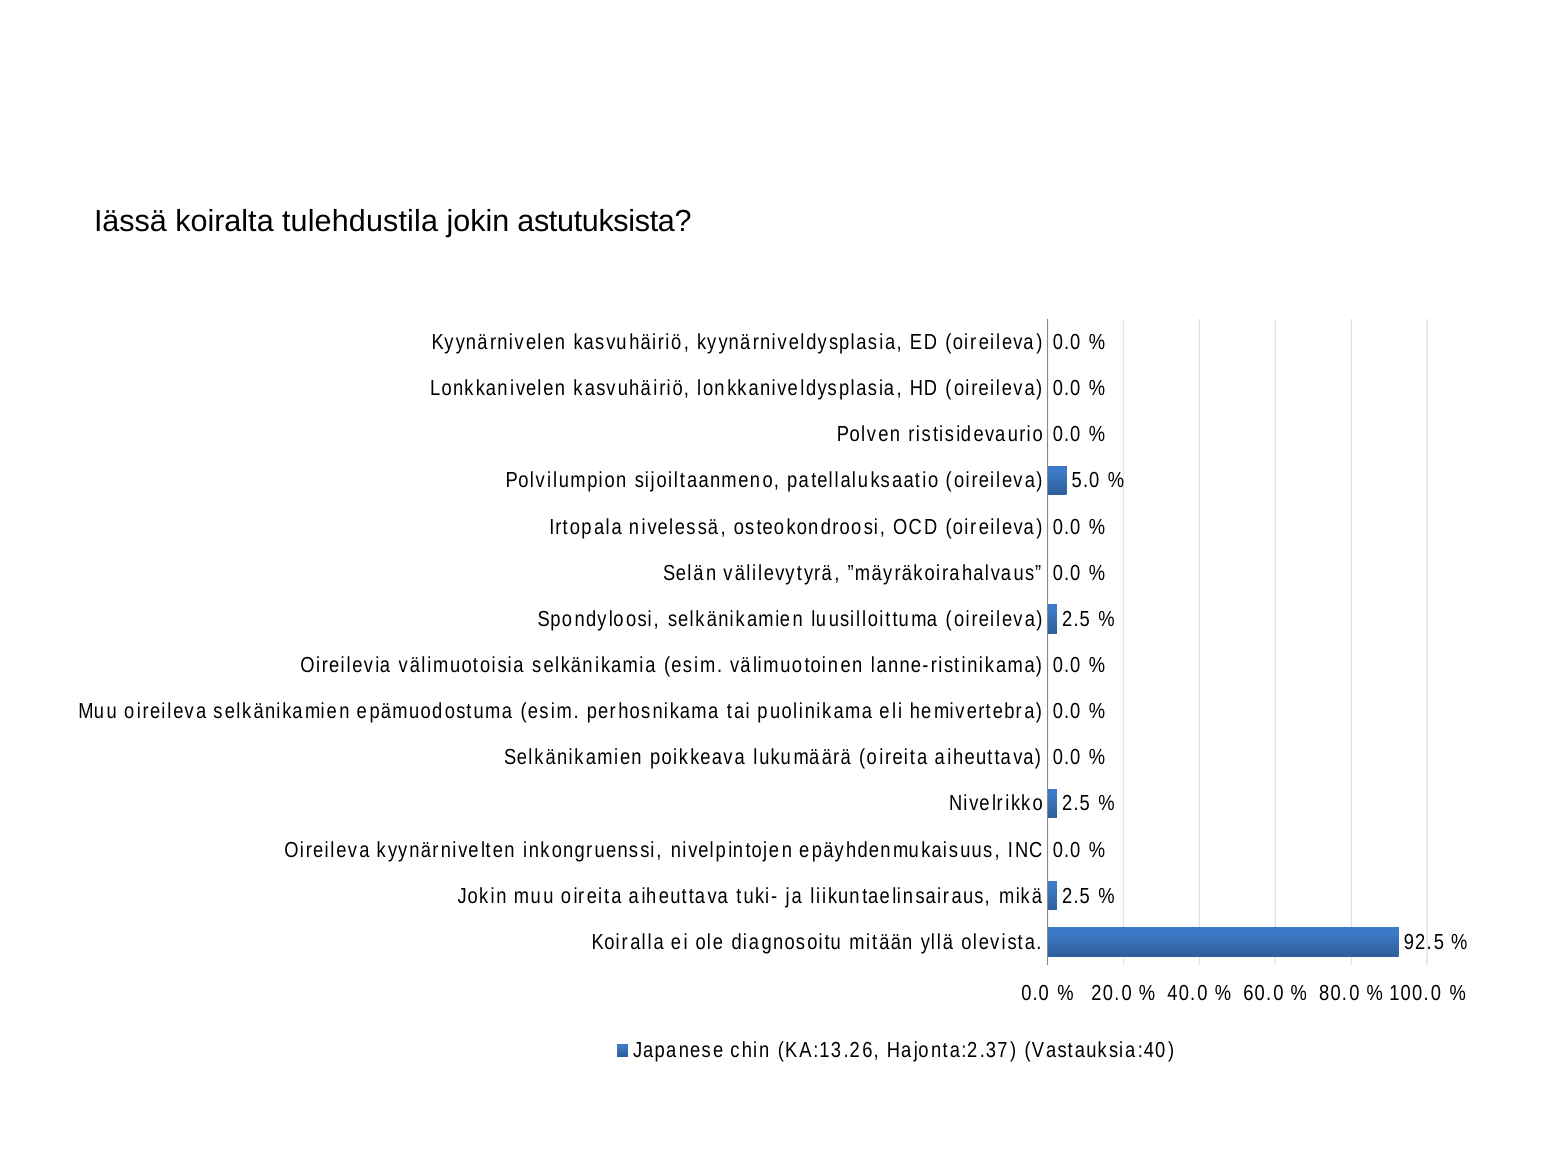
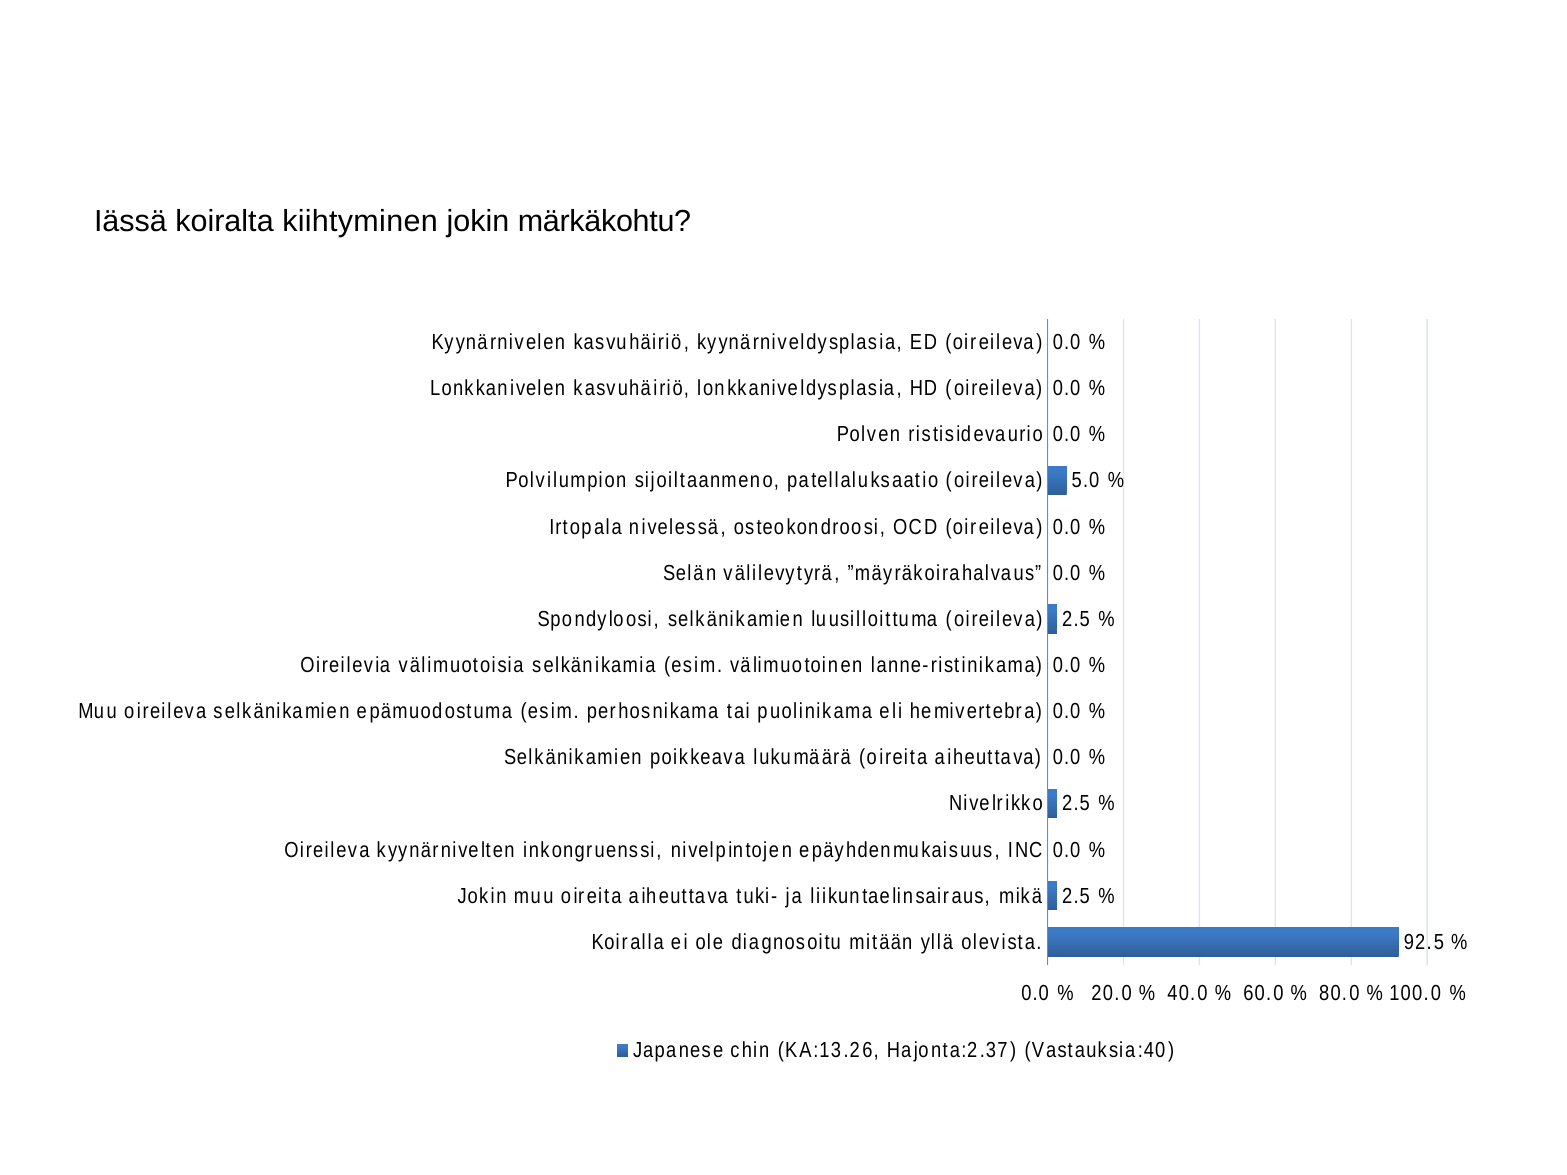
tulehdustila: tulehdustila -> kiihtyminen (360, 221)
astutuksista: astutuksista -> märkäkohtu (604, 221)
